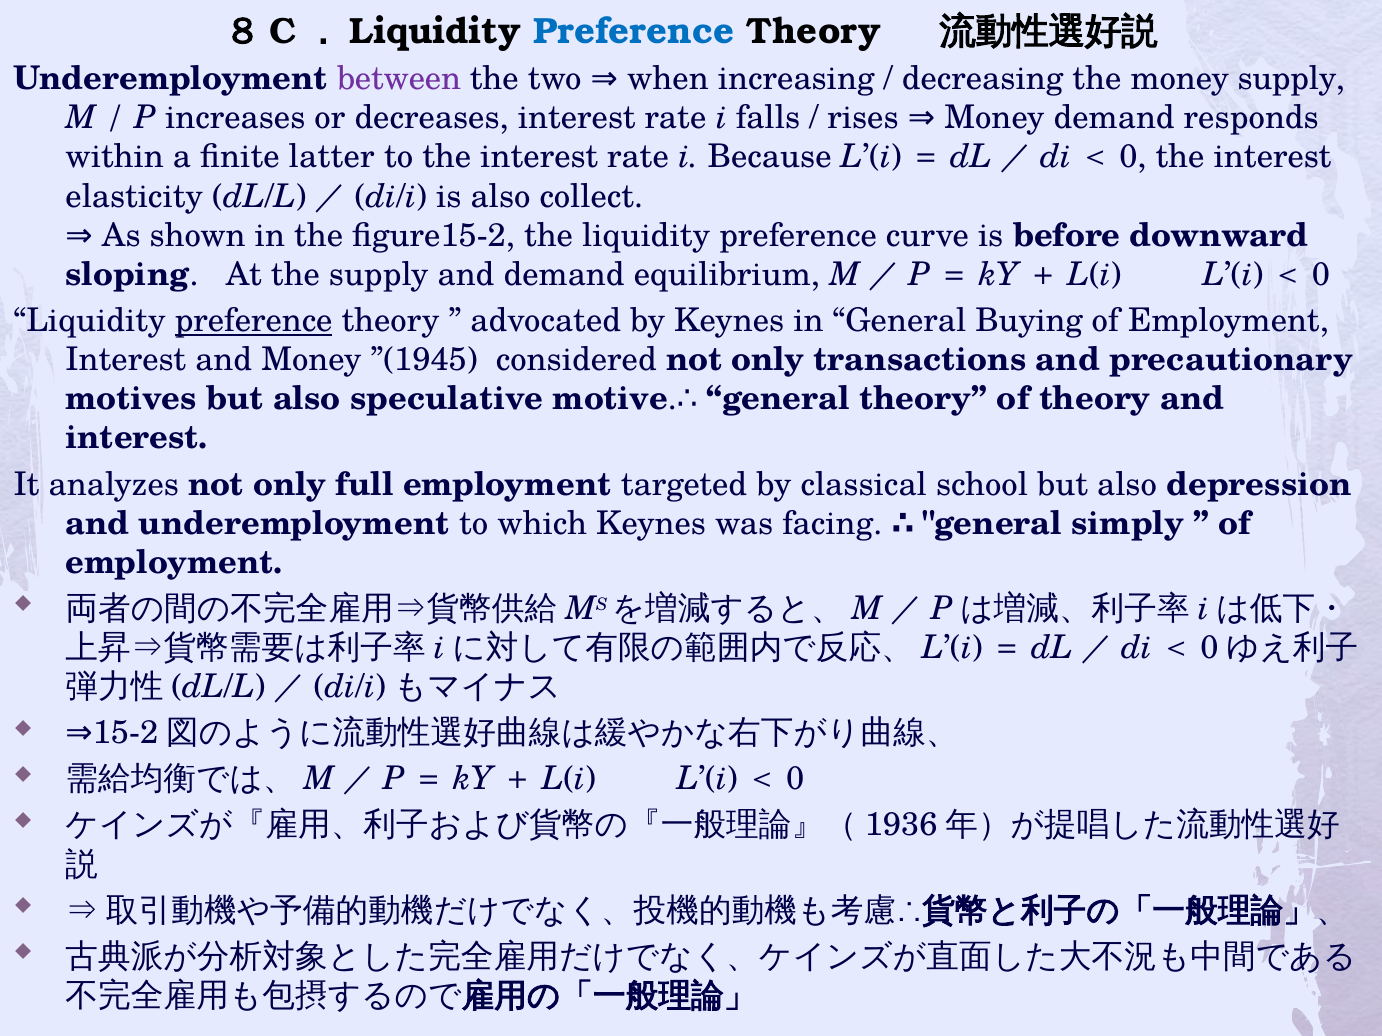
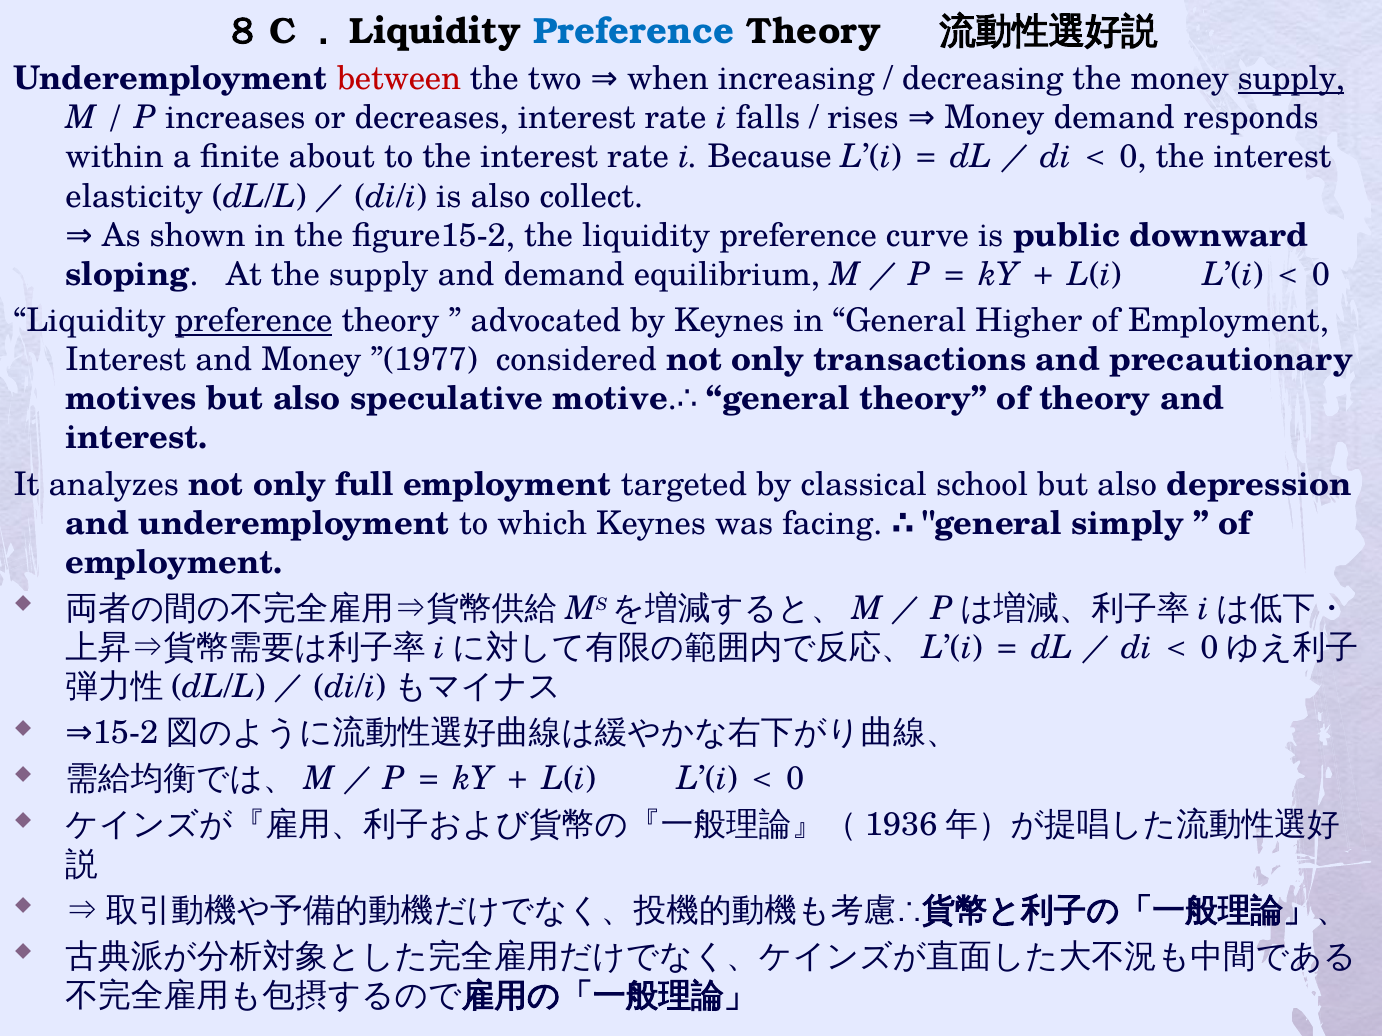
between colour: purple -> red (399, 79)
supply underline: none -> present (1291, 79)
latter: latter -> about (332, 157)
before: before -> public (1067, 236)
Buying: Buying -> Higher (1029, 321)
”(1945: ”(1945 -> ”(1977 (424, 360)
